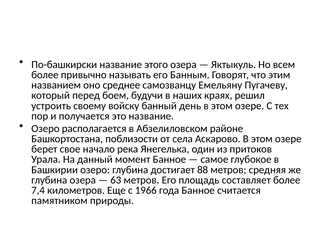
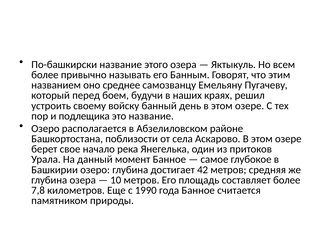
получается: получается -> подлещика (84, 116)
88: 88 -> 42 (203, 170)
63: 63 -> 10 (116, 180)
7,4: 7,4 -> 7,8 (38, 190)
1966: 1966 -> 1990 (146, 190)
